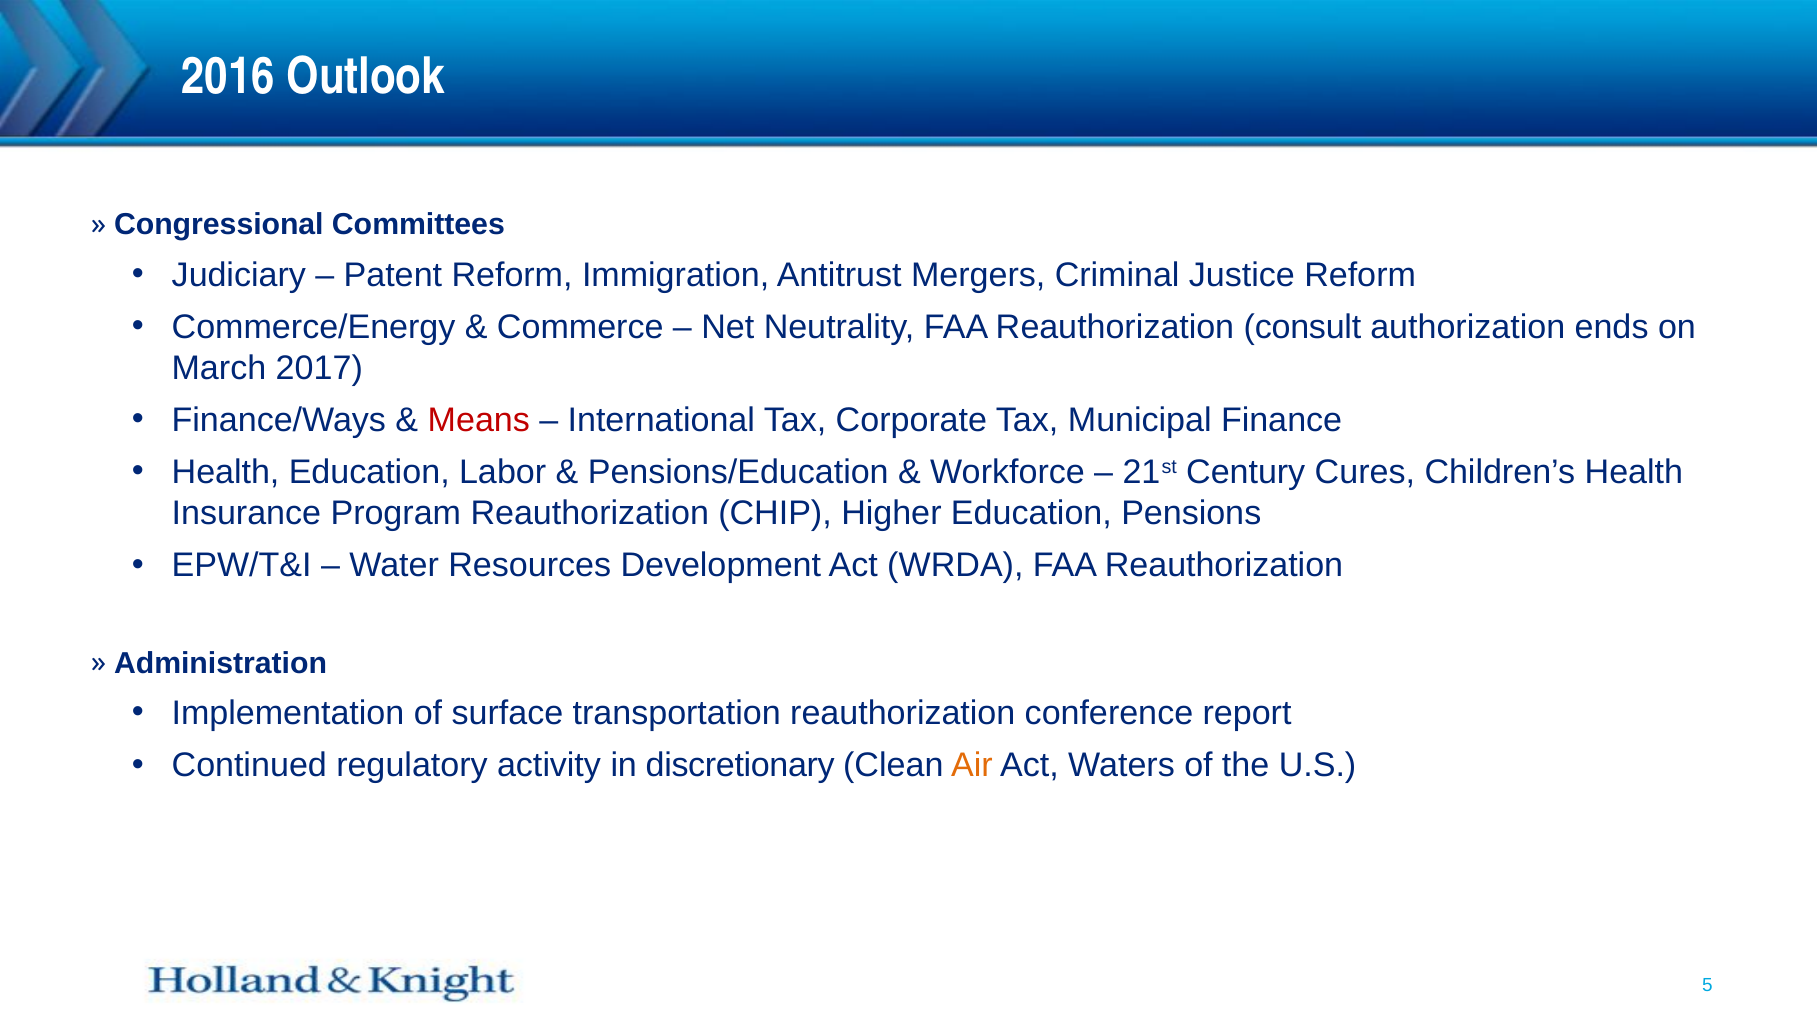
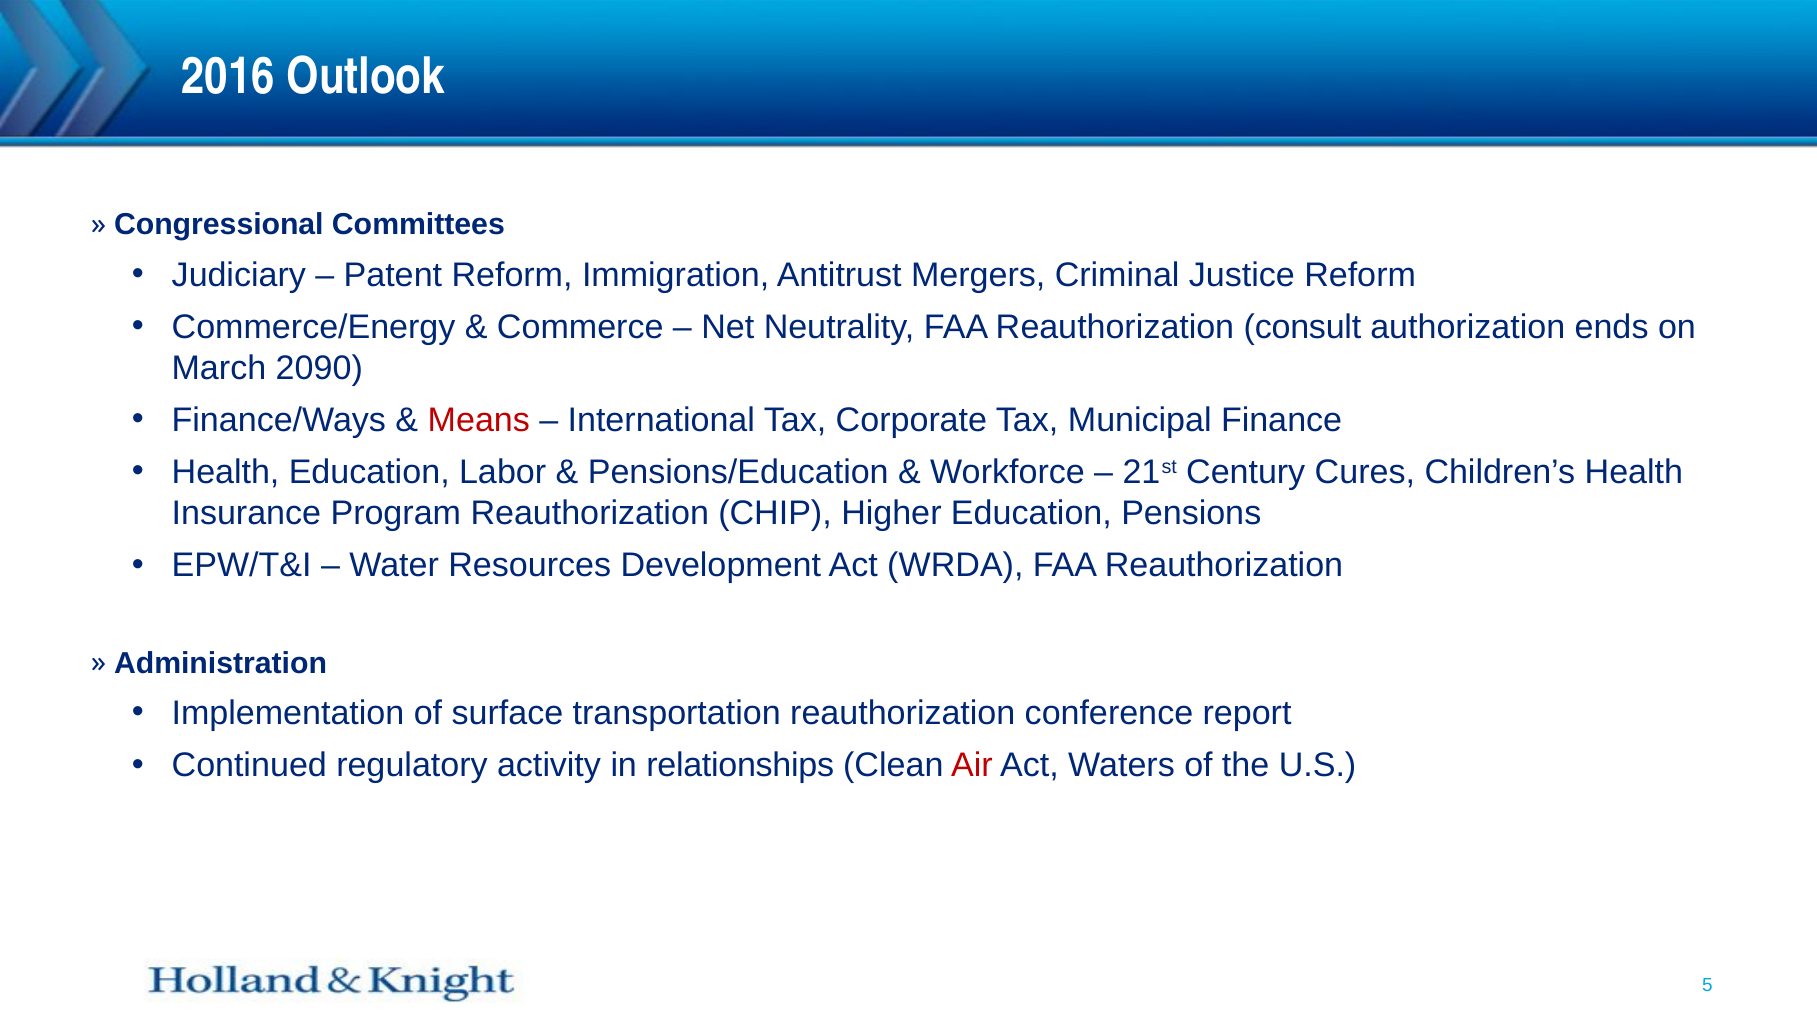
2017: 2017 -> 2090 (319, 368)
discretionary: discretionary -> relationships (740, 766)
Air colour: orange -> red (972, 766)
